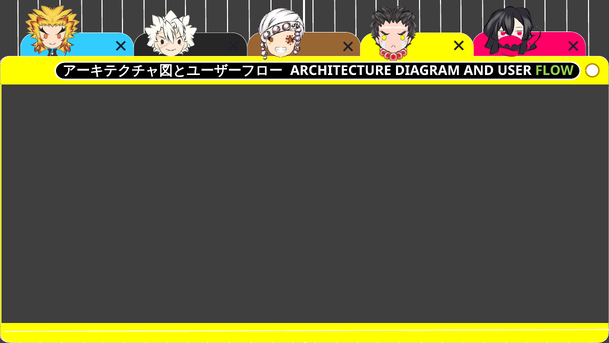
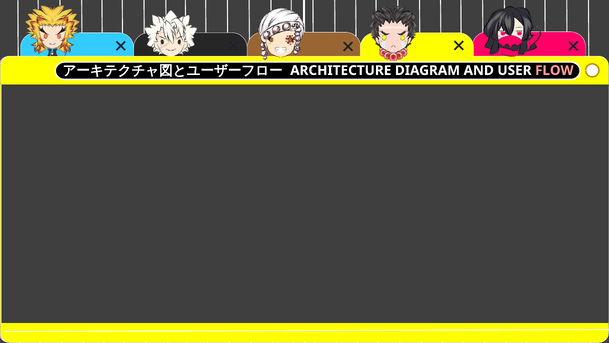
FLOW colour: light green -> pink (554, 70)
